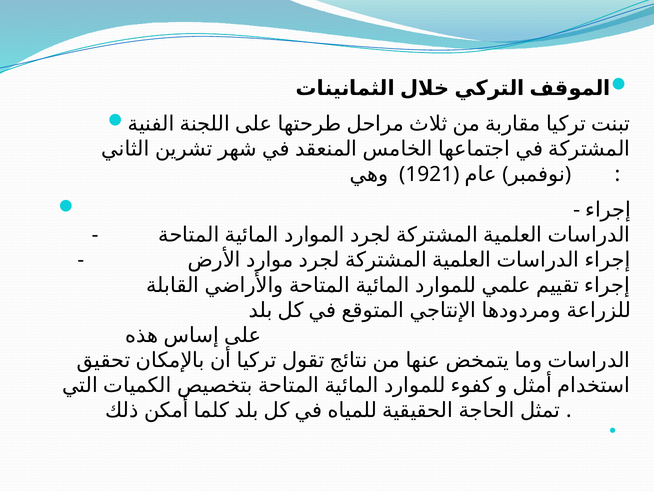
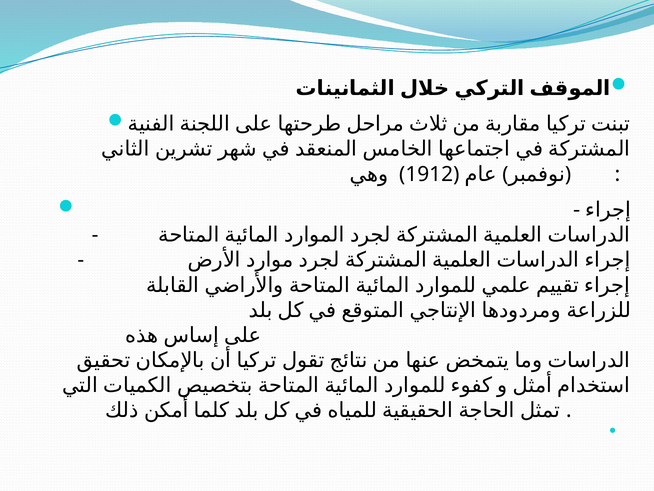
1921: 1921 -> 1912 (429, 174)
